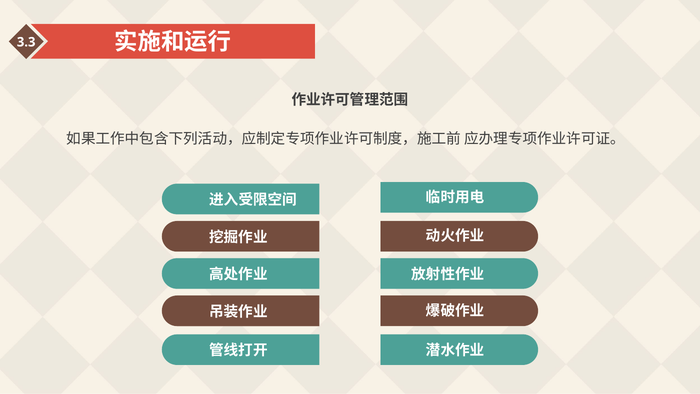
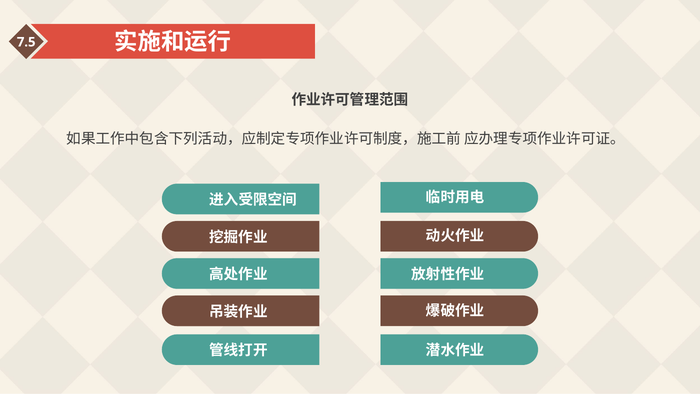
3.3: 3.3 -> 7.5 (26, 42)
